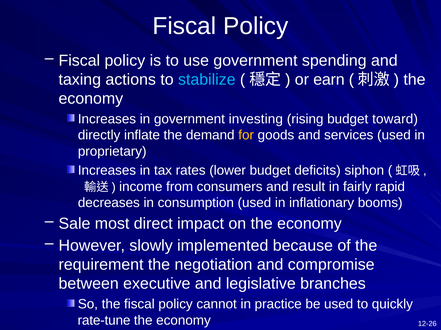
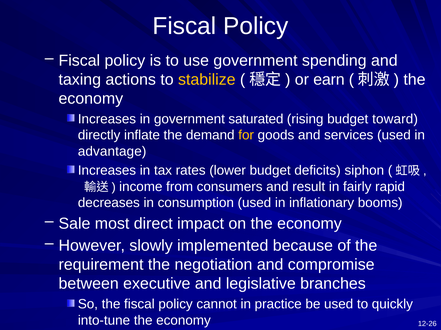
stabilize colour: light blue -> yellow (207, 80)
investing: investing -> saturated (256, 119)
proprietary: proprietary -> advantage (112, 152)
rate-tune: rate-tune -> into-tune (104, 321)
